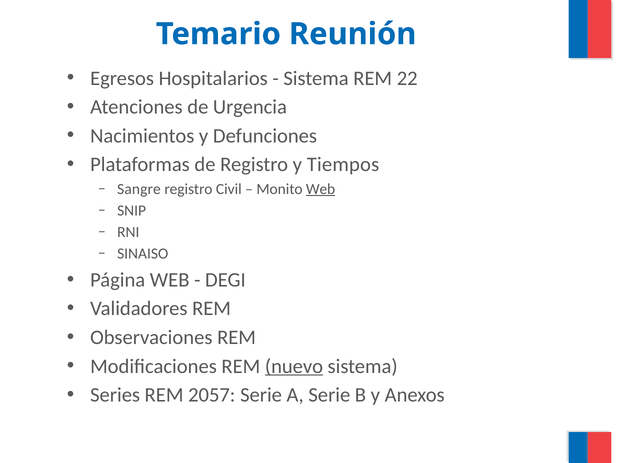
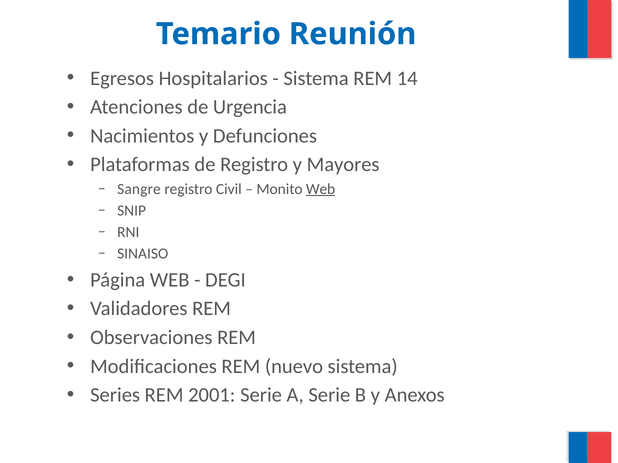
22: 22 -> 14 (407, 78)
Tiempos: Tiempos -> Mayores (343, 165)
nuevo underline: present -> none (294, 367)
2057: 2057 -> 2001 (212, 395)
